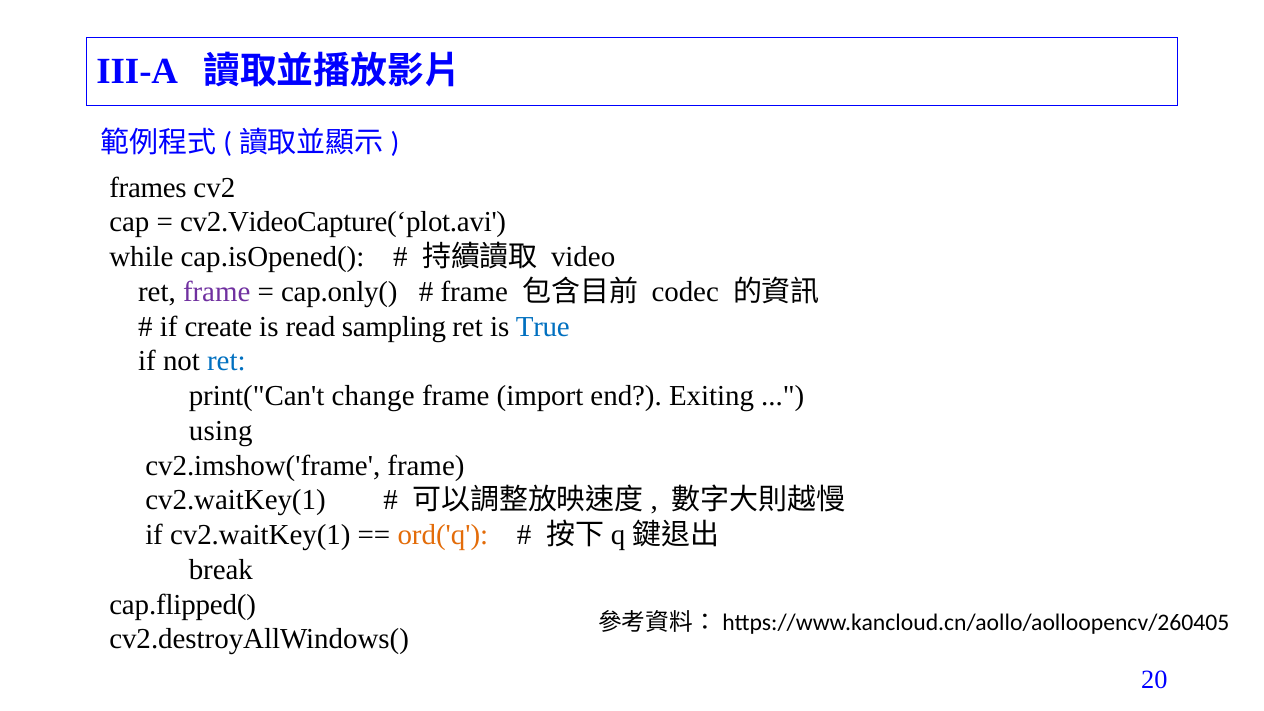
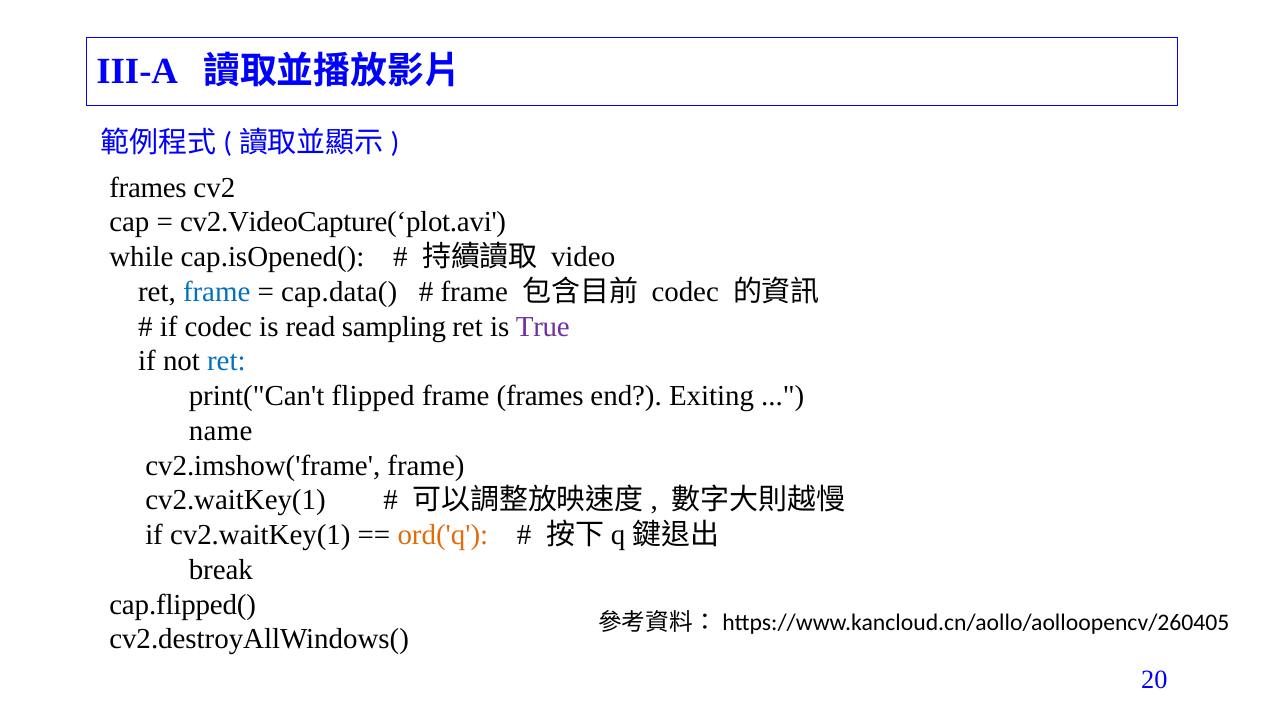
frame colour: purple -> blue (217, 292)
cap.only(: cap.only( -> cap.data( (339, 292)
if create: create -> codec (218, 327)
True colour: blue -> purple (543, 327)
change: change -> flipped (373, 396)
frame import: import -> frames (540, 396)
using: using -> name (221, 431)
